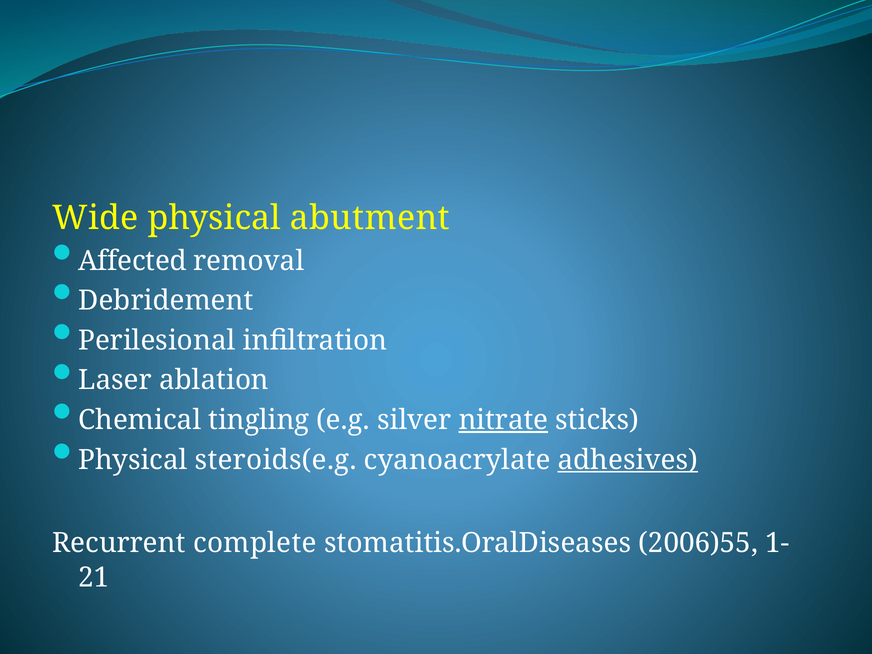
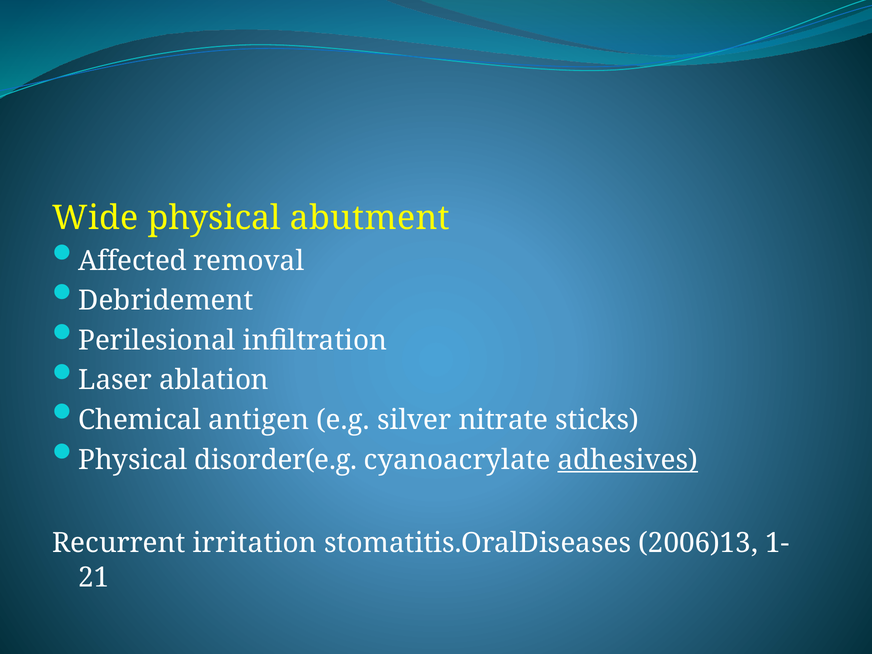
tingling: tingling -> antigen (259, 420)
nitrate underline: present -> none (503, 420)
steroids(e.g: steroids(e.g -> disorder(e.g (276, 460)
complete: complete -> irritation (255, 543)
2006)55: 2006)55 -> 2006)13 (698, 543)
